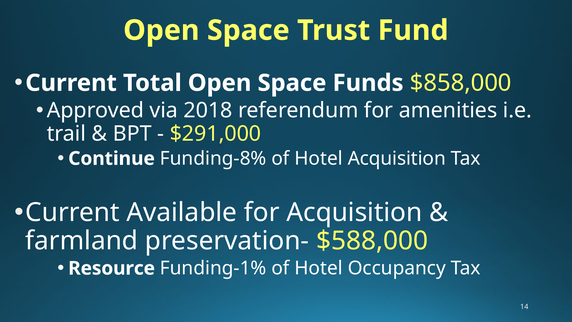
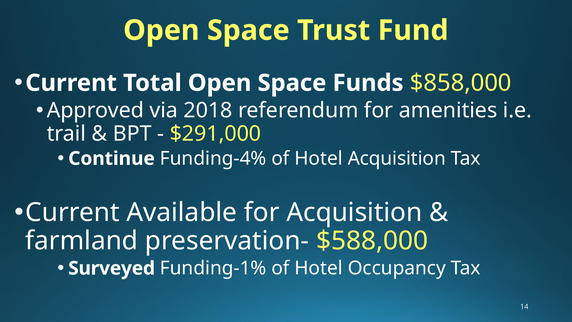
Funding-8%: Funding-8% -> Funding-4% (213, 158)
Resource: Resource -> Surveyed (112, 268)
